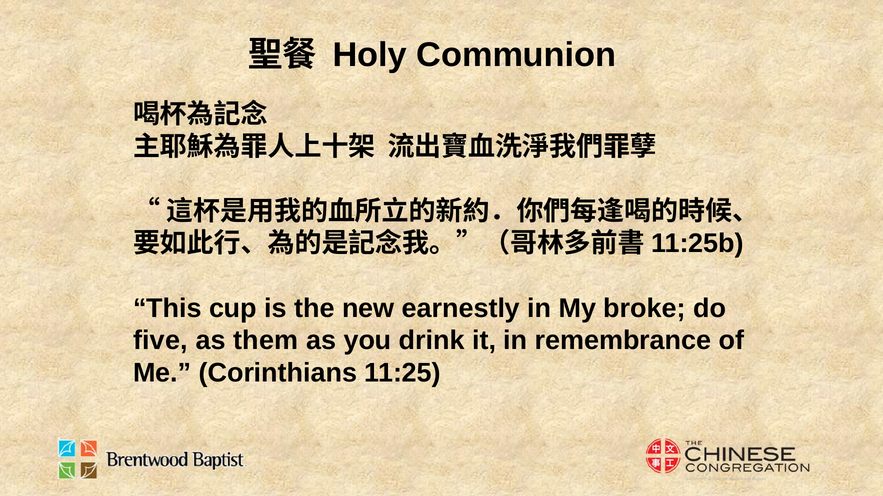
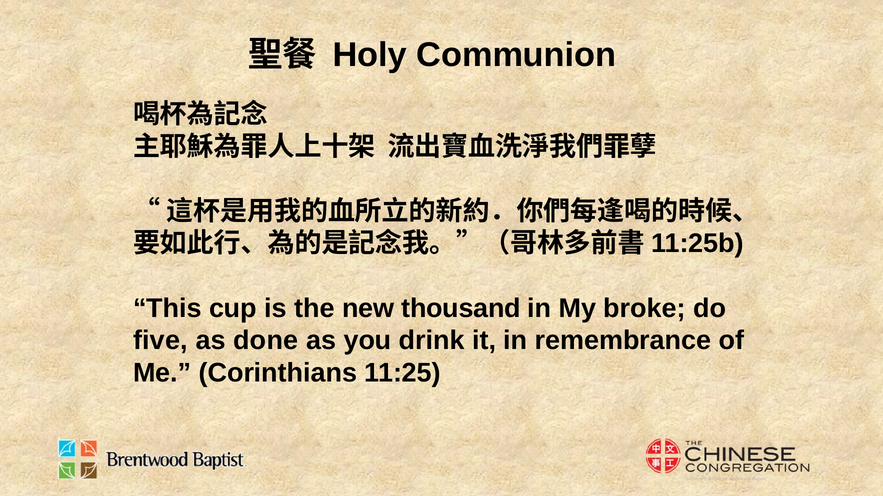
earnestly: earnestly -> thousand (461, 309)
them: them -> done (266, 341)
